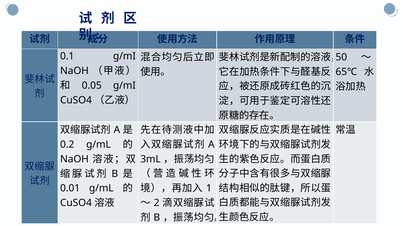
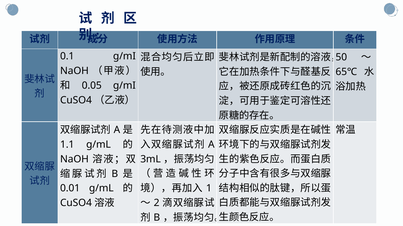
0.2: 0.2 -> 1.1 (67, 145)
